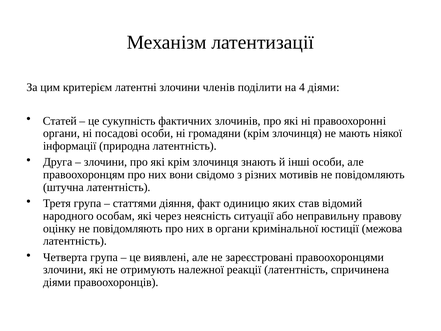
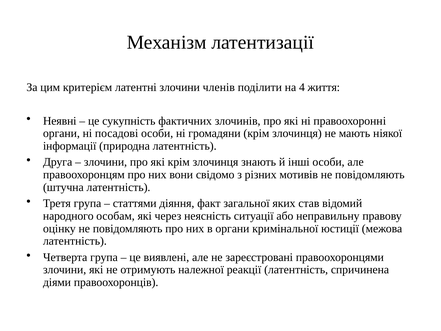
4 діями: діями -> життя (324, 87)
Статей: Статей -> Неявні (60, 121)
одиницю: одиницю -> загальної (247, 203)
